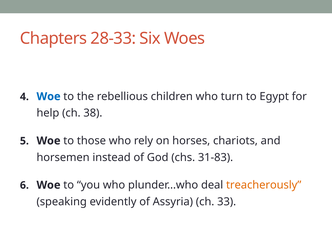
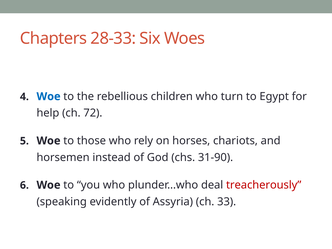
38: 38 -> 72 (93, 113)
31-83: 31-83 -> 31-90 (216, 157)
treacherously colour: orange -> red (264, 185)
